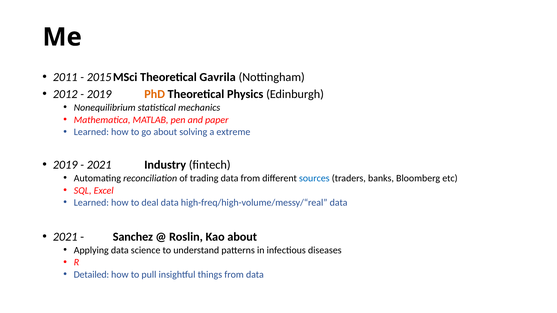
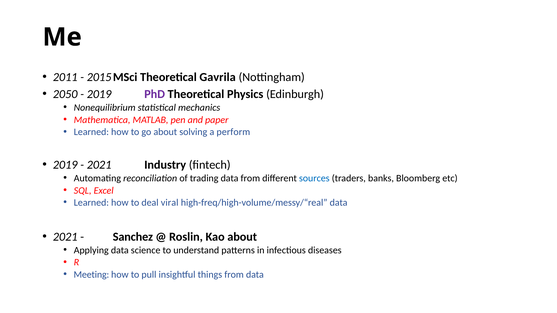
2012: 2012 -> 2050 (65, 94)
PhD colour: orange -> purple (155, 94)
extreme: extreme -> perform (233, 132)
deal data: data -> viral (170, 203)
Detailed: Detailed -> Meeting (91, 275)
